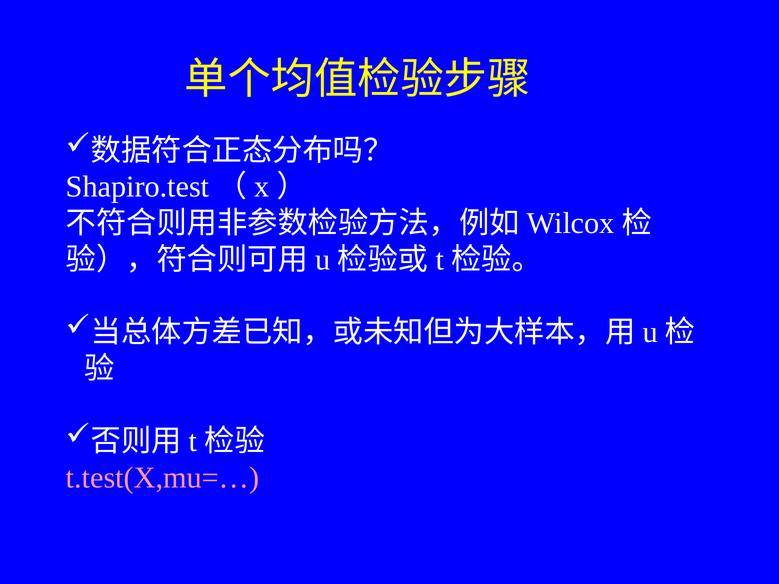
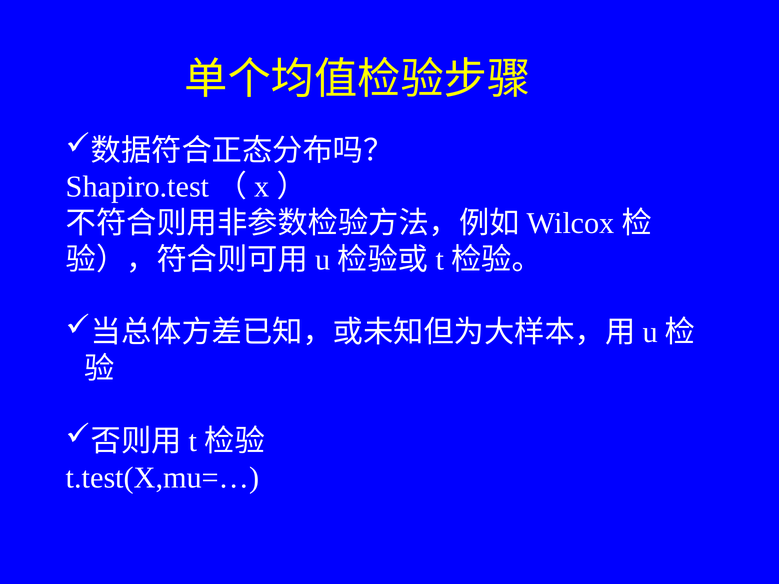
t.test(X,mu=… colour: pink -> white (163, 478)
